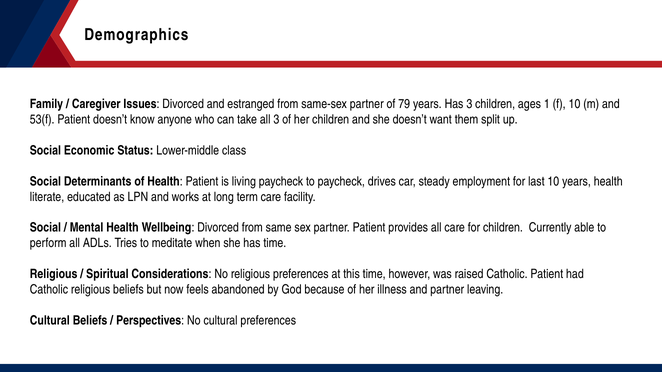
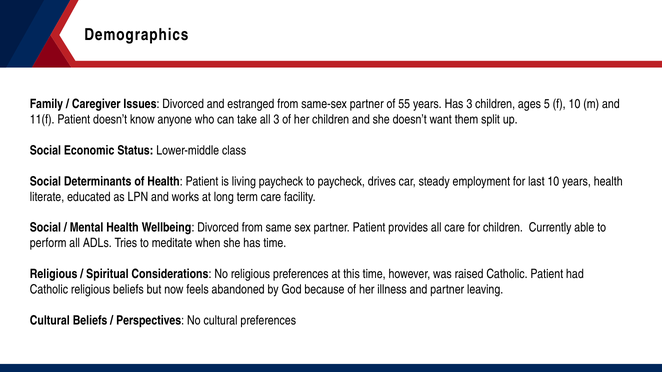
79: 79 -> 55 (404, 104)
1: 1 -> 5 (547, 104)
53(f: 53(f -> 11(f (42, 120)
